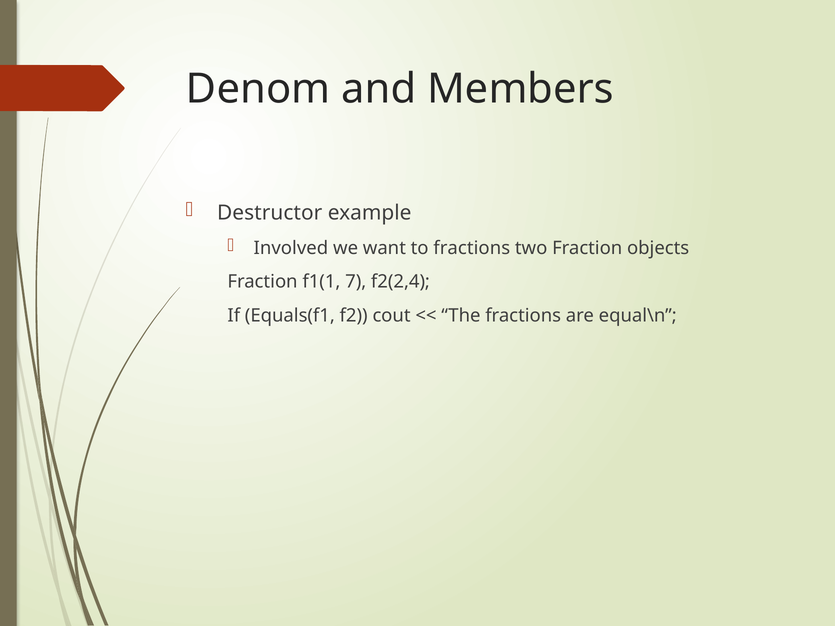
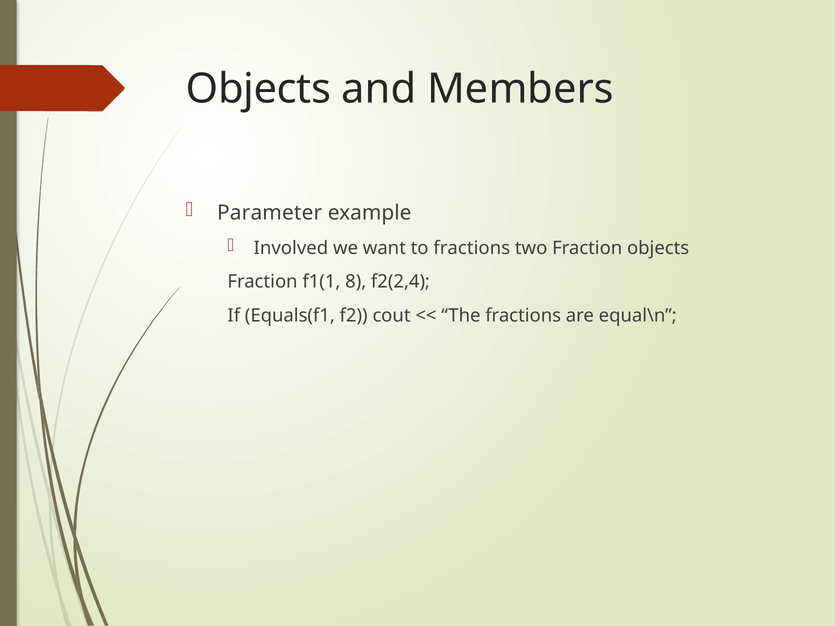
Denom: Denom -> Objects (259, 89)
Destructor: Destructor -> Parameter (270, 213)
7: 7 -> 8 (356, 282)
